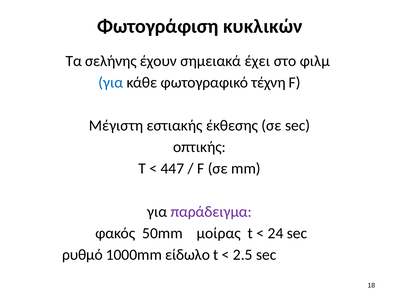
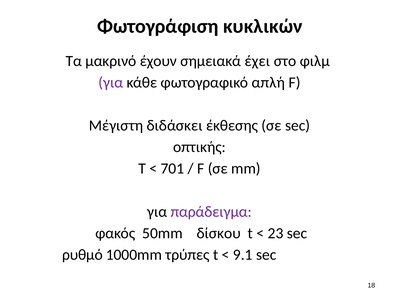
σελήνης: σελήνης -> μακρινό (111, 61)
για colour: blue -> purple (111, 83)
τέχνη: τέχνη -> απλή (268, 83)
εστιακής: εστιακής -> διδάσκει (175, 126)
447: 447 -> 701 (172, 169)
μοίρας: μοίρας -> δίσκου (219, 233)
24: 24 -> 23 (276, 233)
είδωλο: είδωλο -> τρύπες (187, 255)
2.5: 2.5 -> 9.1 (243, 255)
